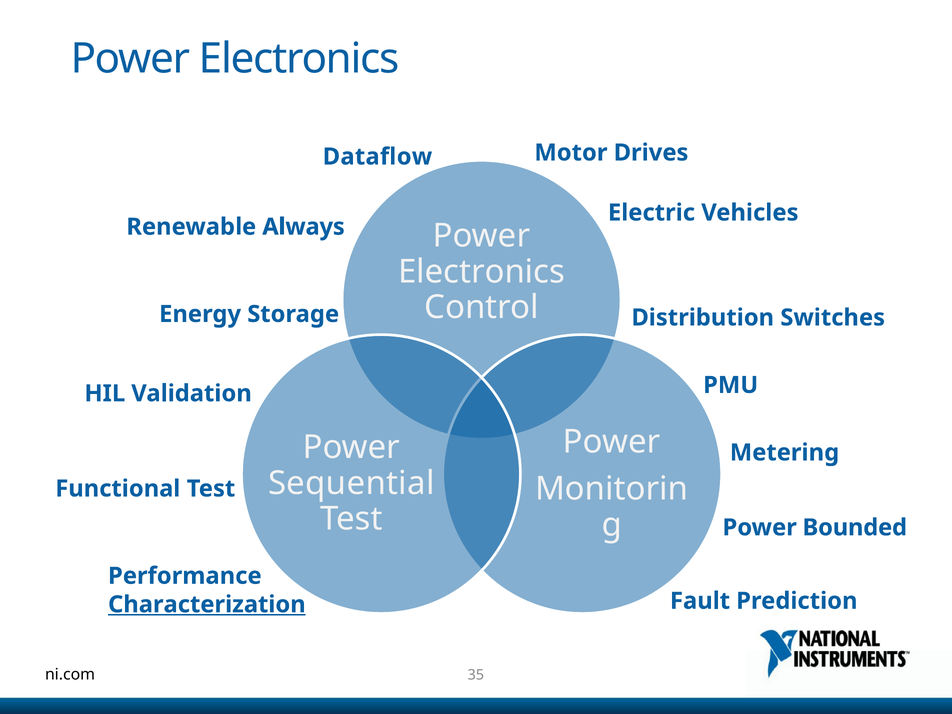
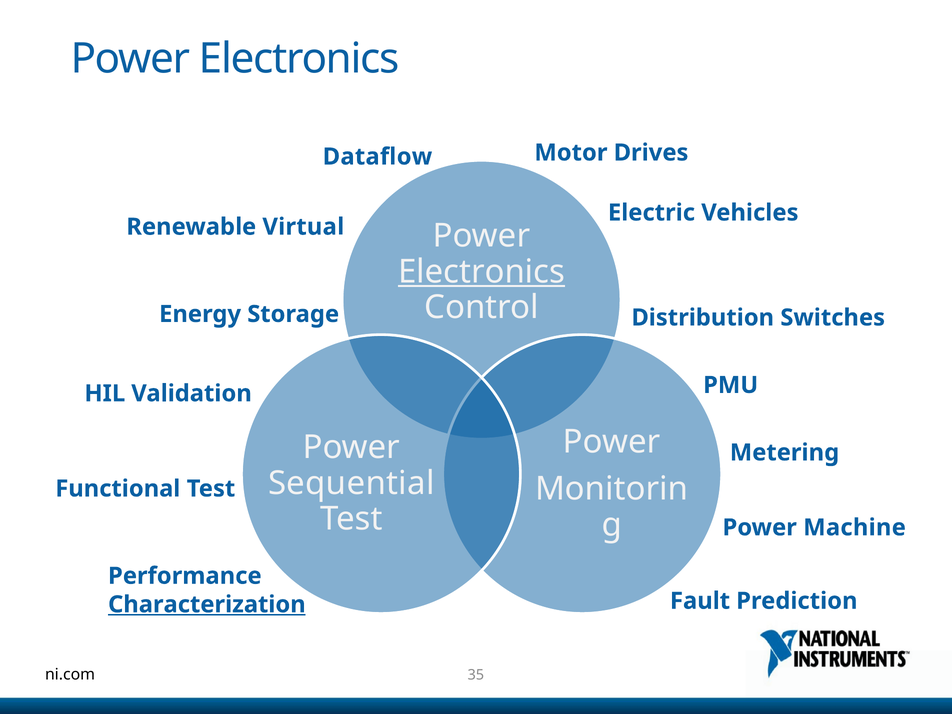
Always: Always -> Virtual (303, 227)
Electronics underline: none -> present (482, 272)
Bounded: Bounded -> Machine (855, 528)
